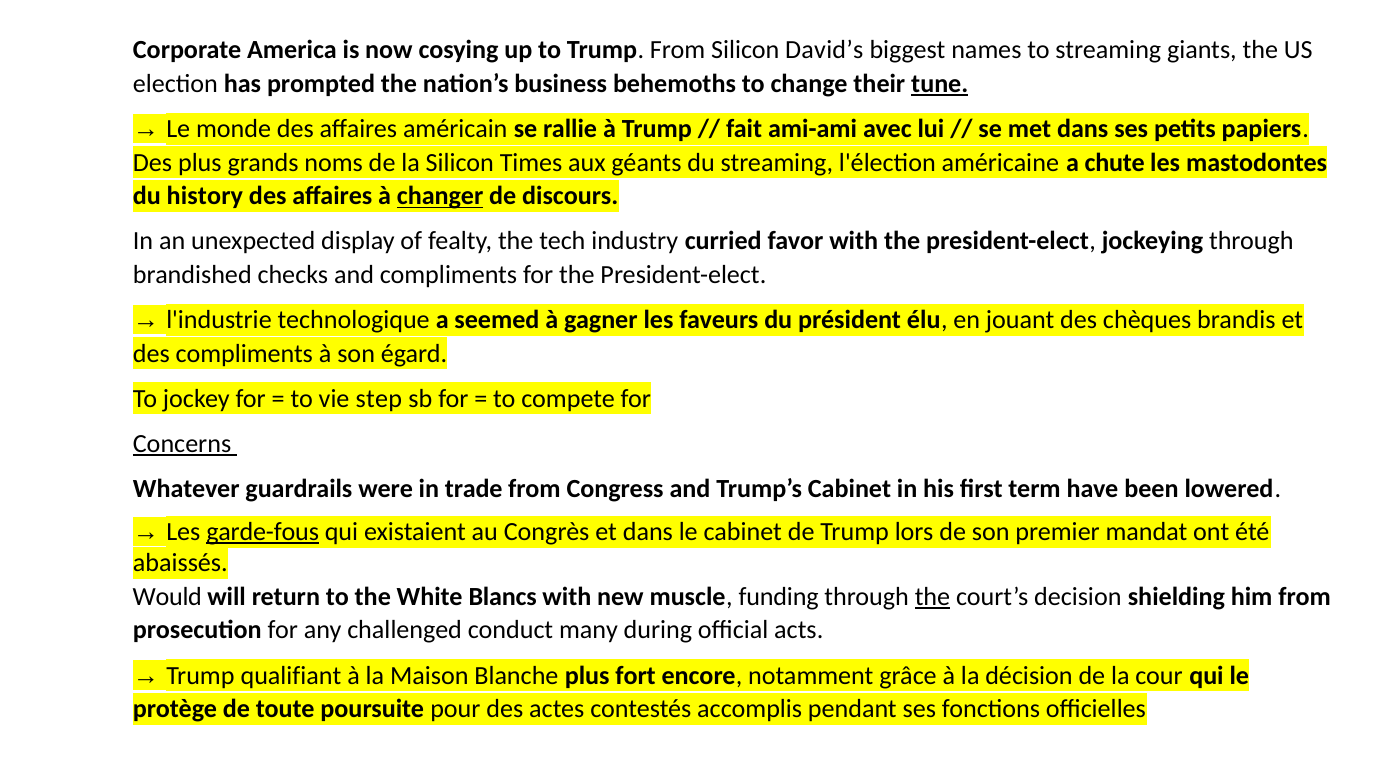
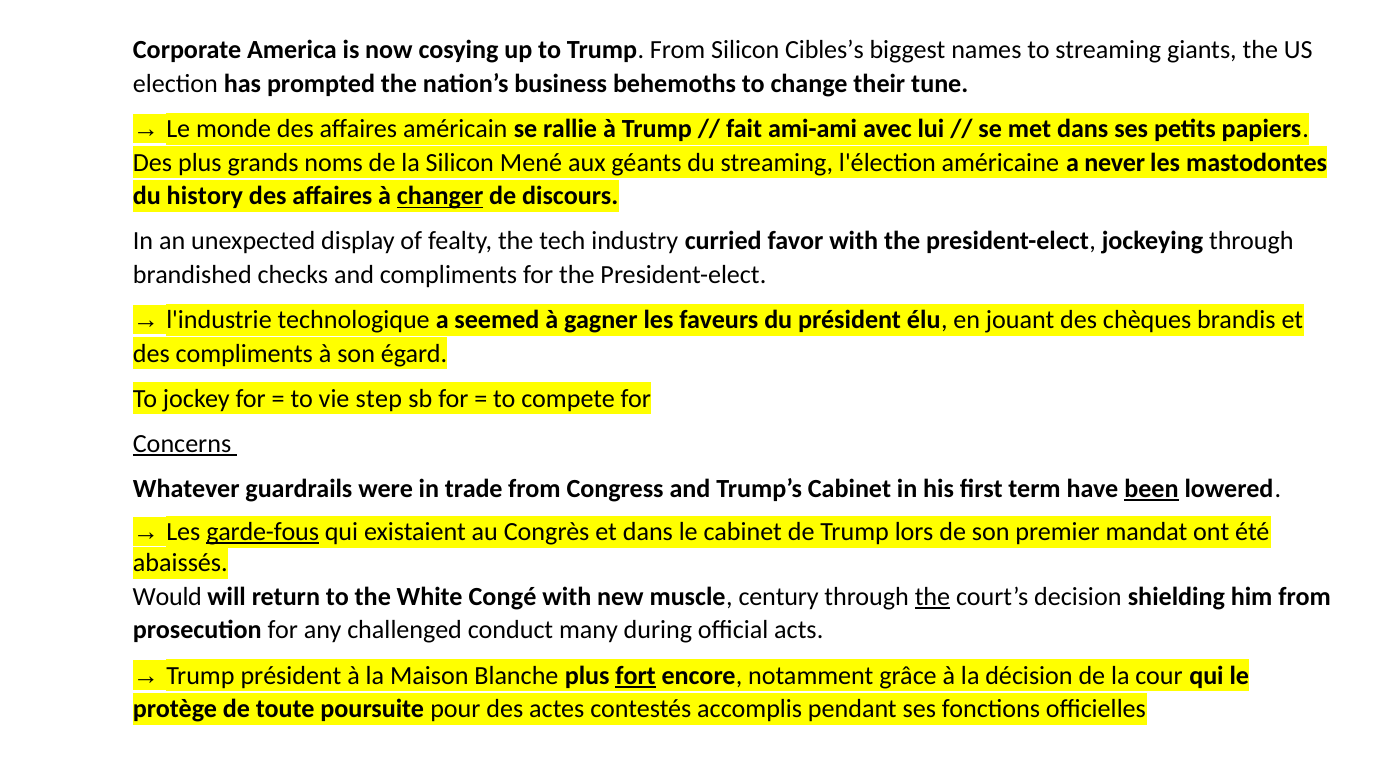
David’s: David’s -> Cibles’s (824, 50)
tune underline: present -> none (940, 84)
Times: Times -> Mené (531, 162)
chute: chute -> never (1115, 162)
been underline: none -> present (1151, 489)
Blancs: Blancs -> Congé (503, 596)
funding: funding -> century (779, 596)
Trump qualifiant: qualifiant -> président (291, 675)
fort underline: none -> present (636, 675)
